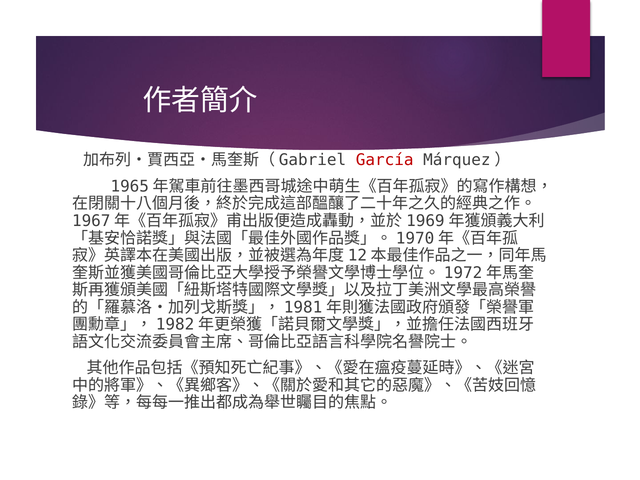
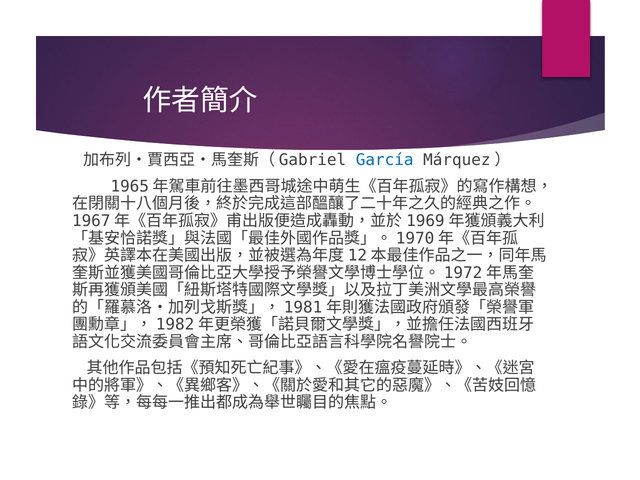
García colour: red -> blue (385, 160)
